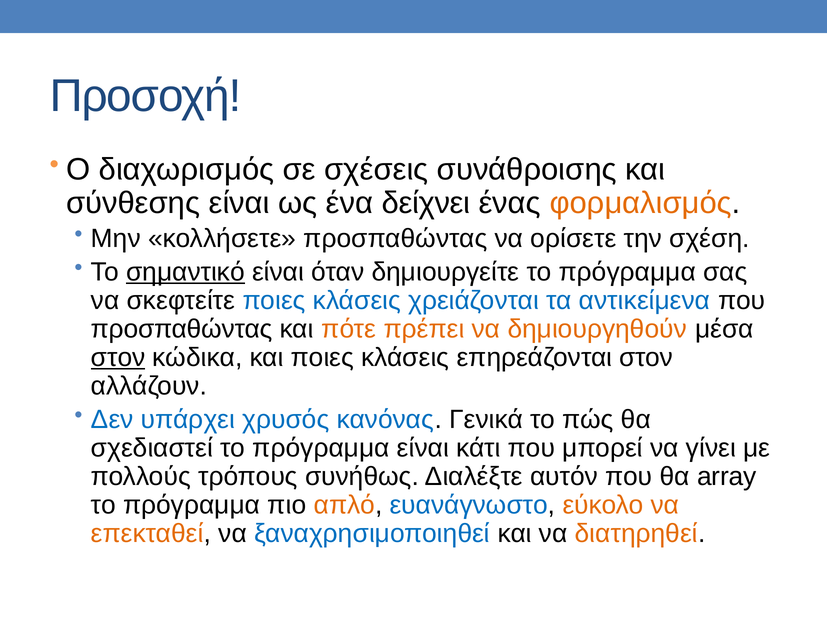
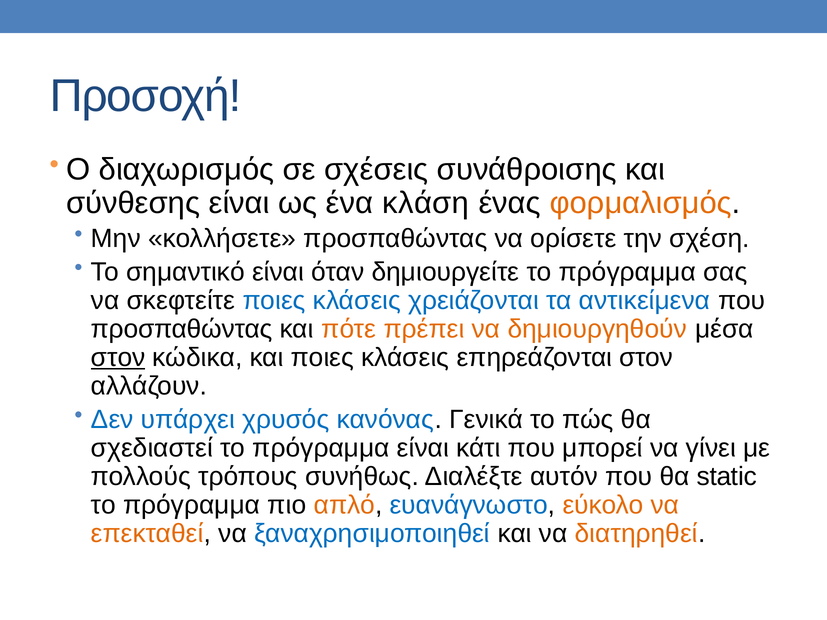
δείχνει: δείχνει -> κλάση (426, 203)
σημαντικό underline: present -> none (185, 272)
array: array -> static (727, 477)
